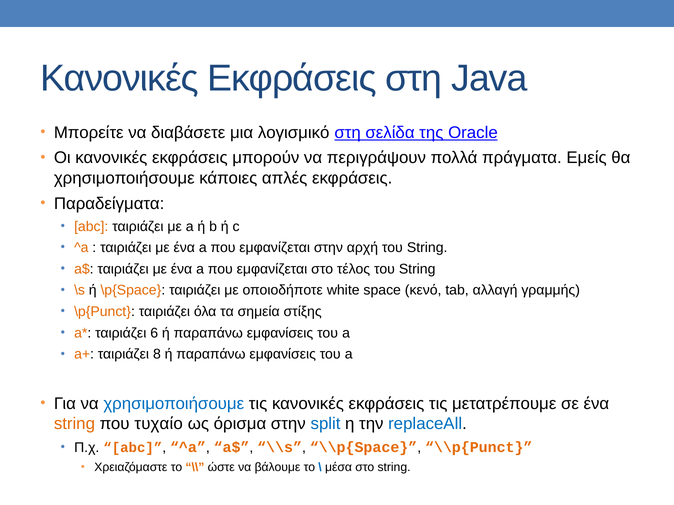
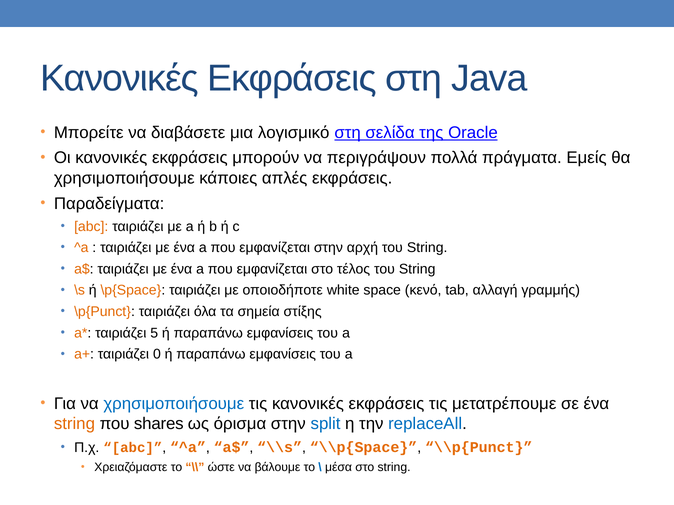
6: 6 -> 5 (154, 333)
8: 8 -> 0 (157, 355)
τυχαίο: τυχαίο -> shares (159, 424)
